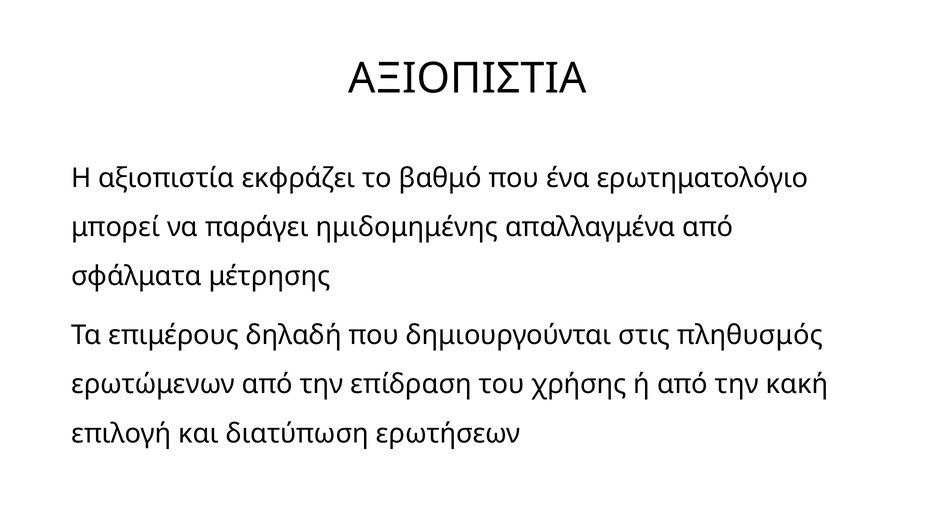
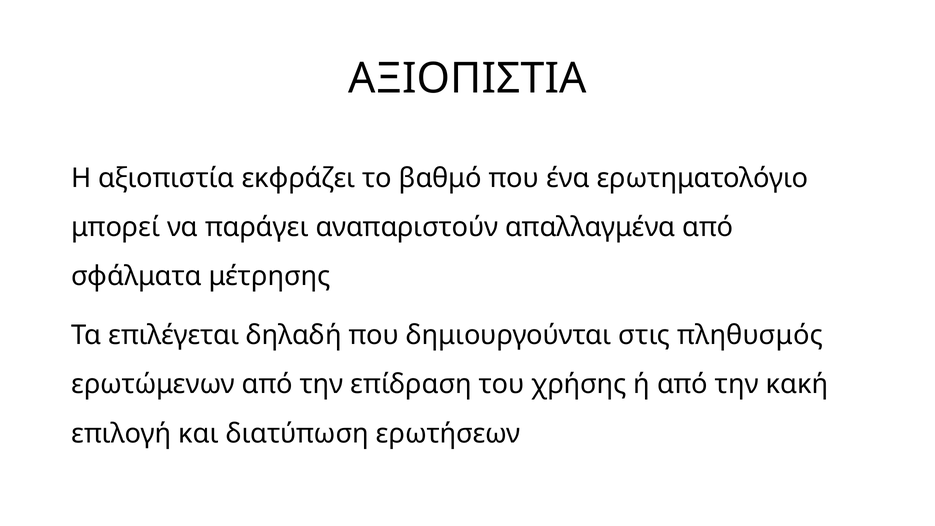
ημιδομημένης: ημιδομημένης -> αναπαριστούν (407, 227)
επιμέρους: επιμέρους -> επιλέγεται (174, 335)
